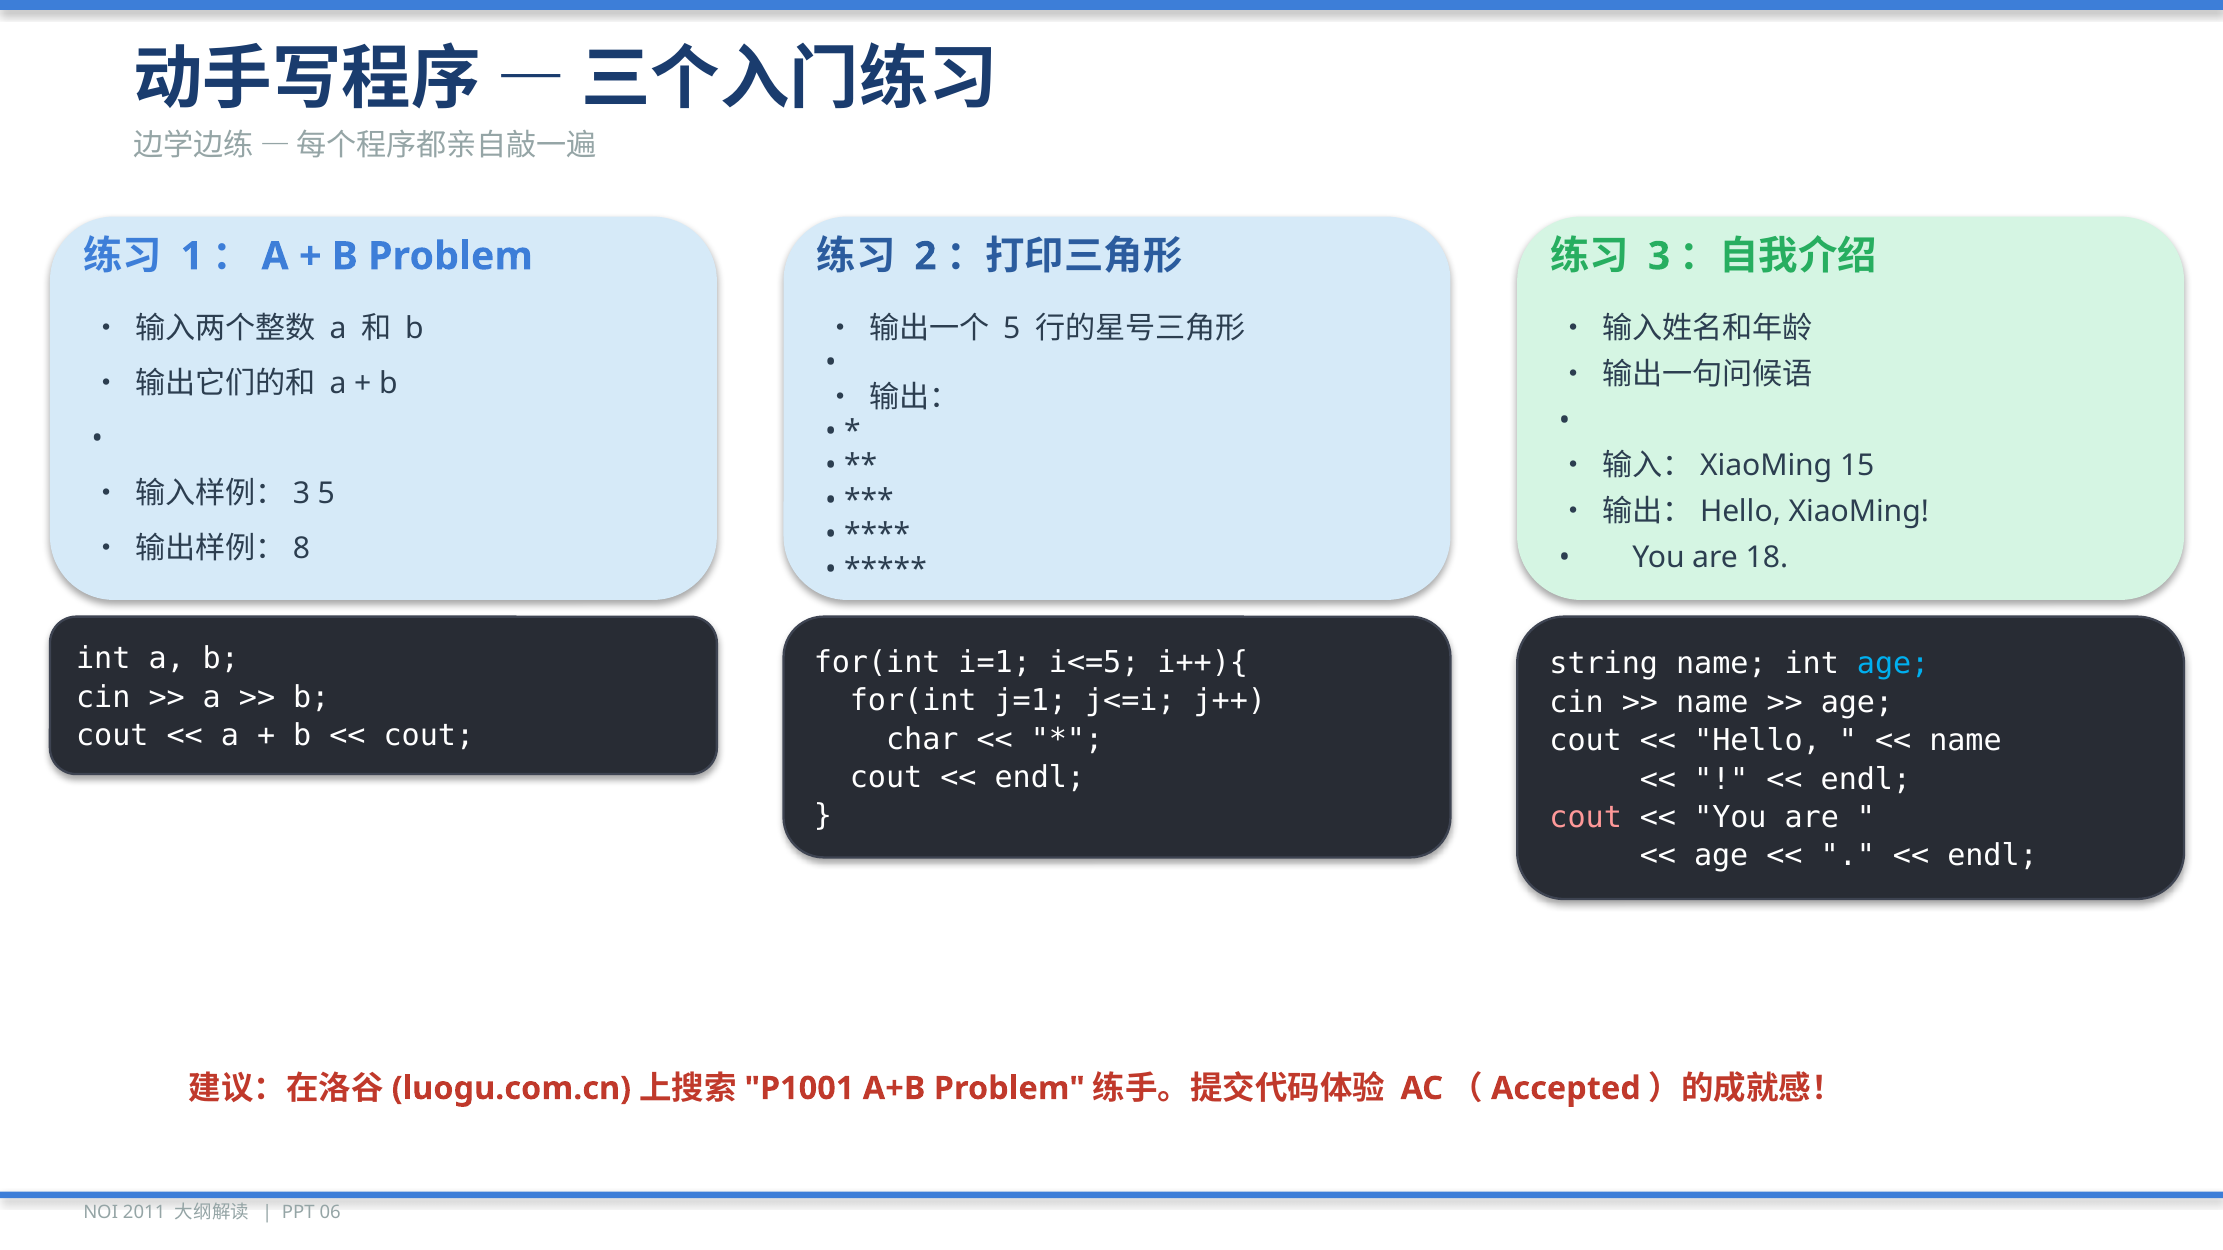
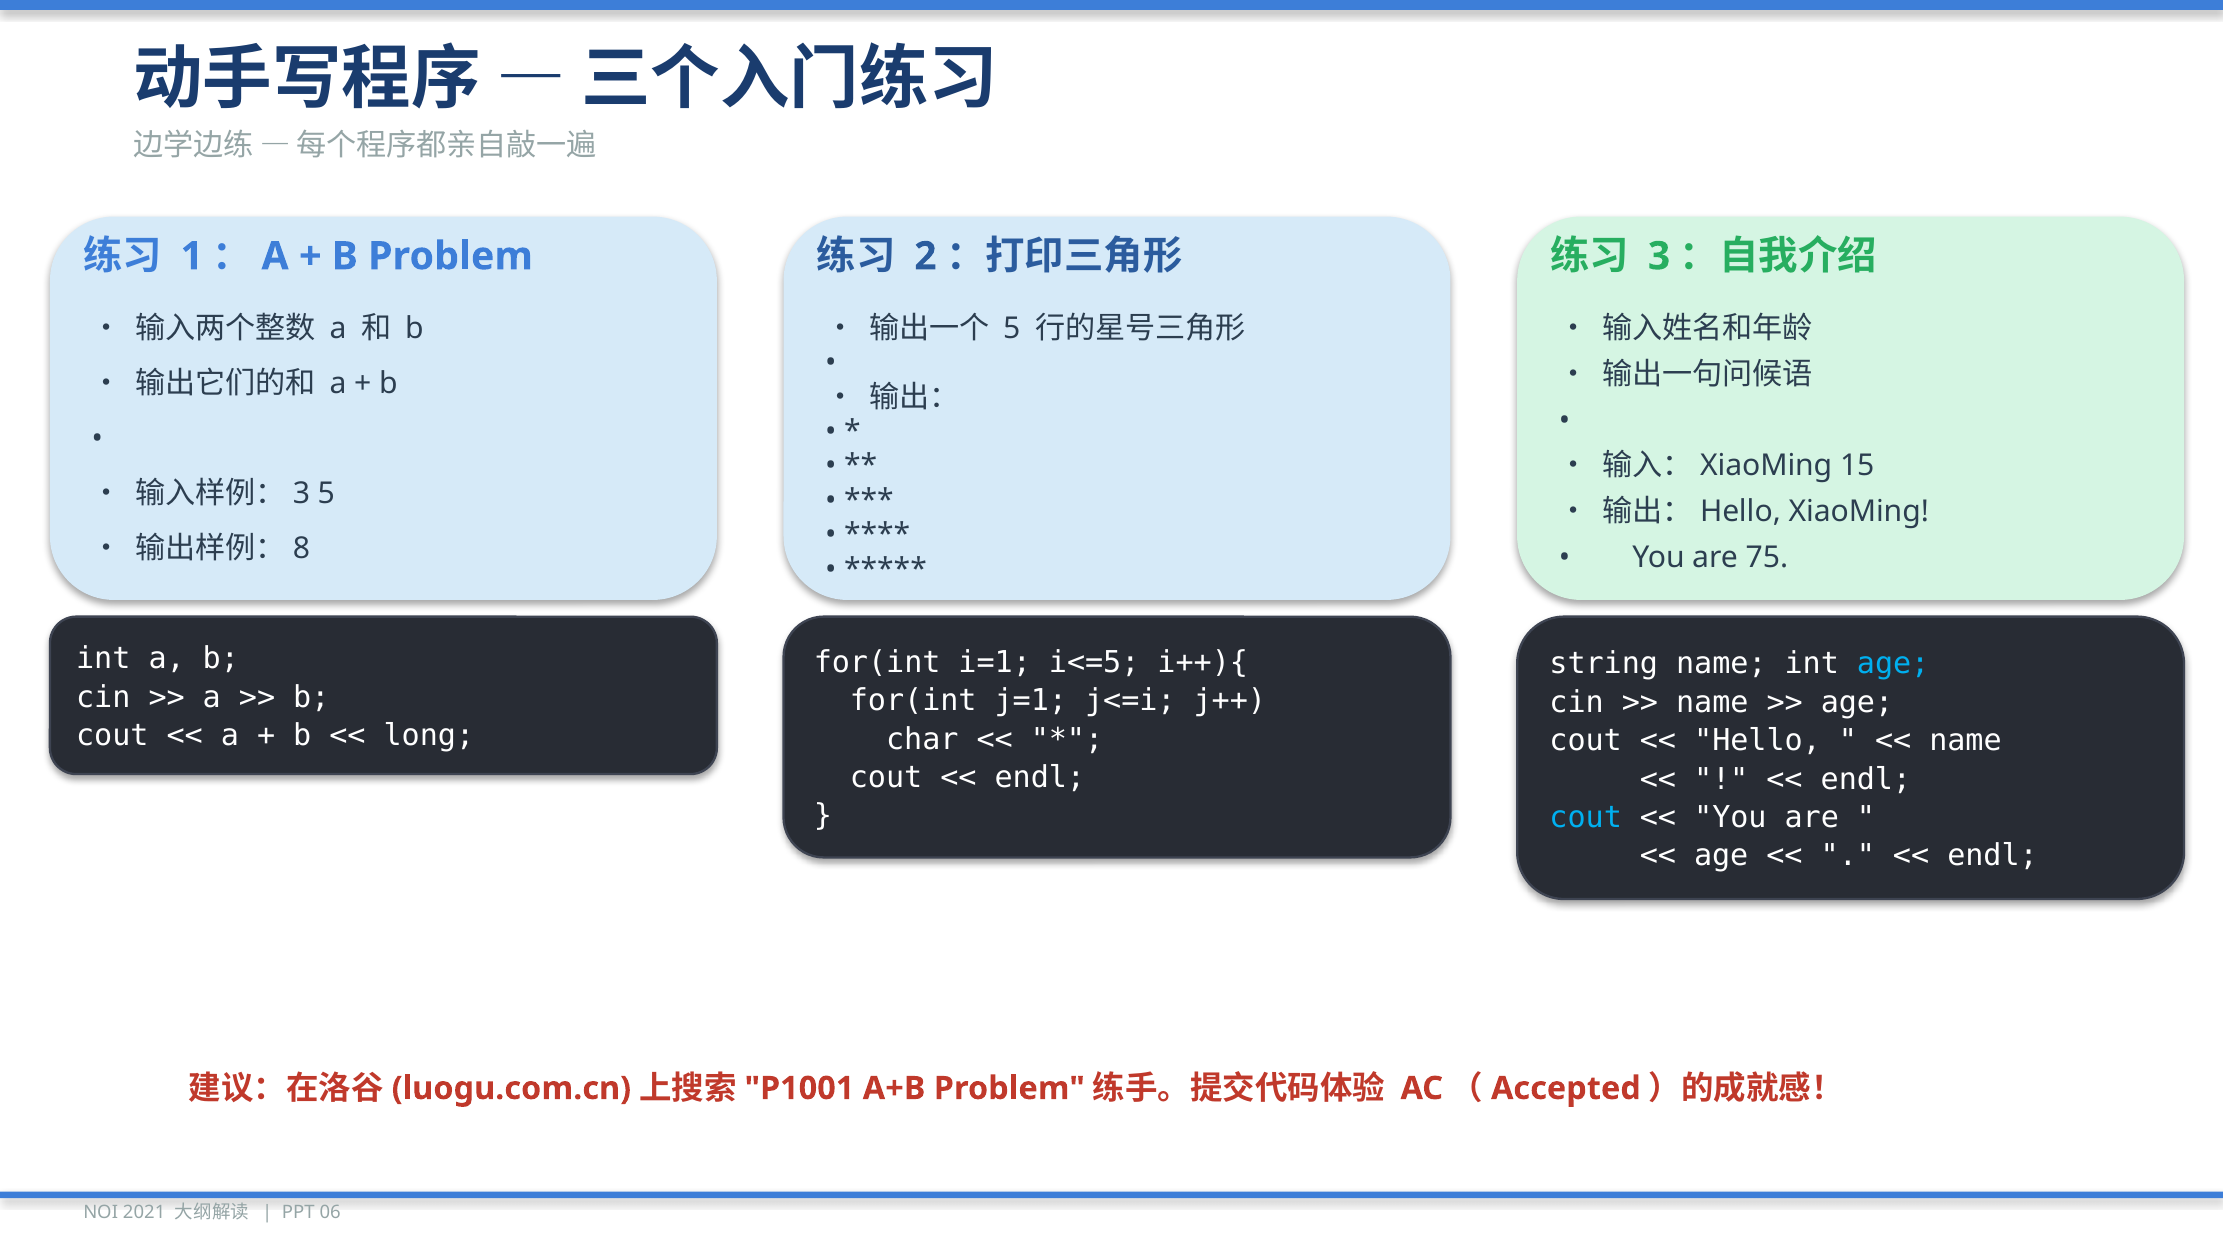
18: 18 -> 75 (1767, 558)
cout: cout -> long (429, 736)
cout colour: pink -> light blue (1586, 818)
2011: 2011 -> 2021 (144, 1213)
